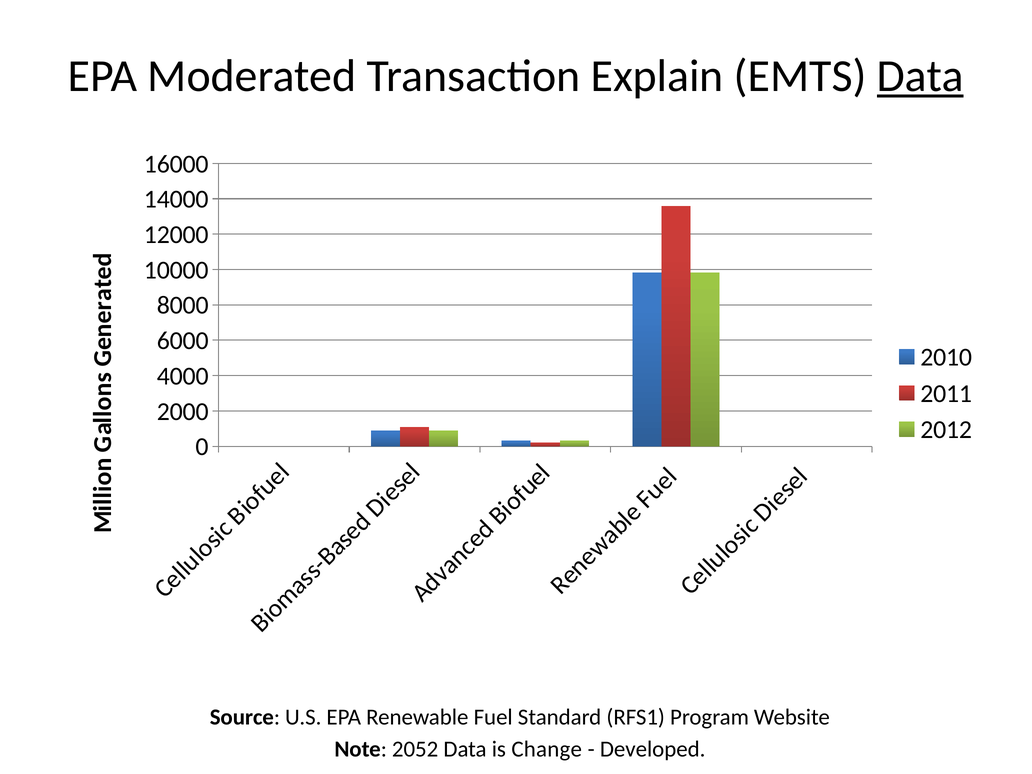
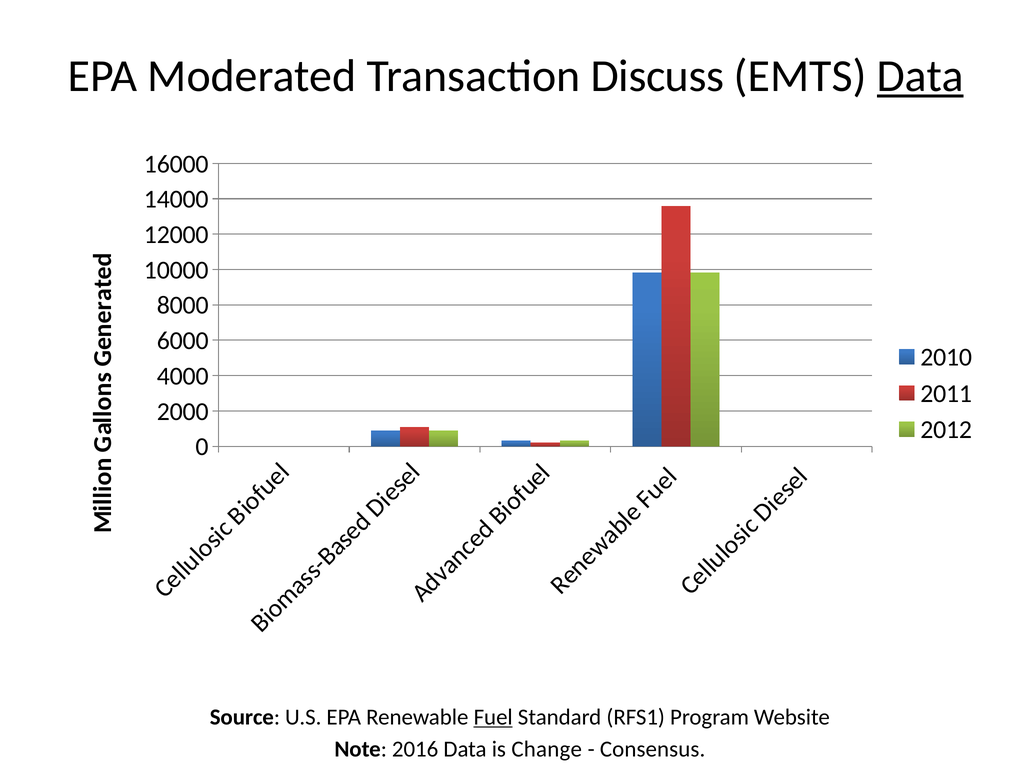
Explain: Explain -> Discuss (657, 76)
Fuel underline: none -> present (493, 717)
2052: 2052 -> 2016 (415, 749)
Developed: Developed -> Consensus (653, 749)
